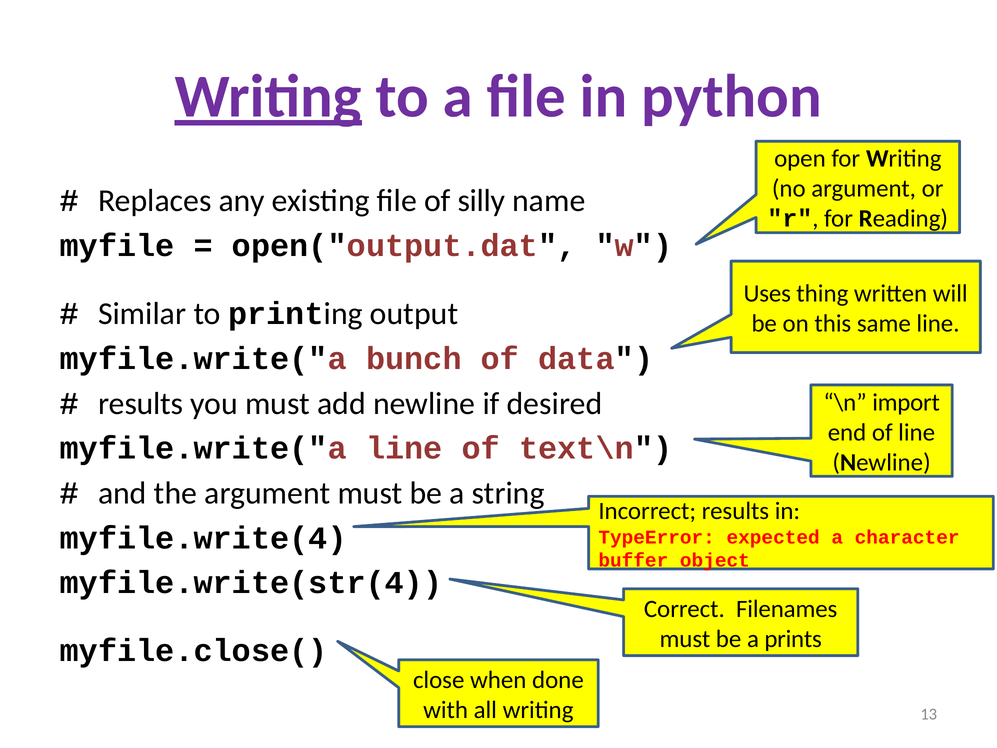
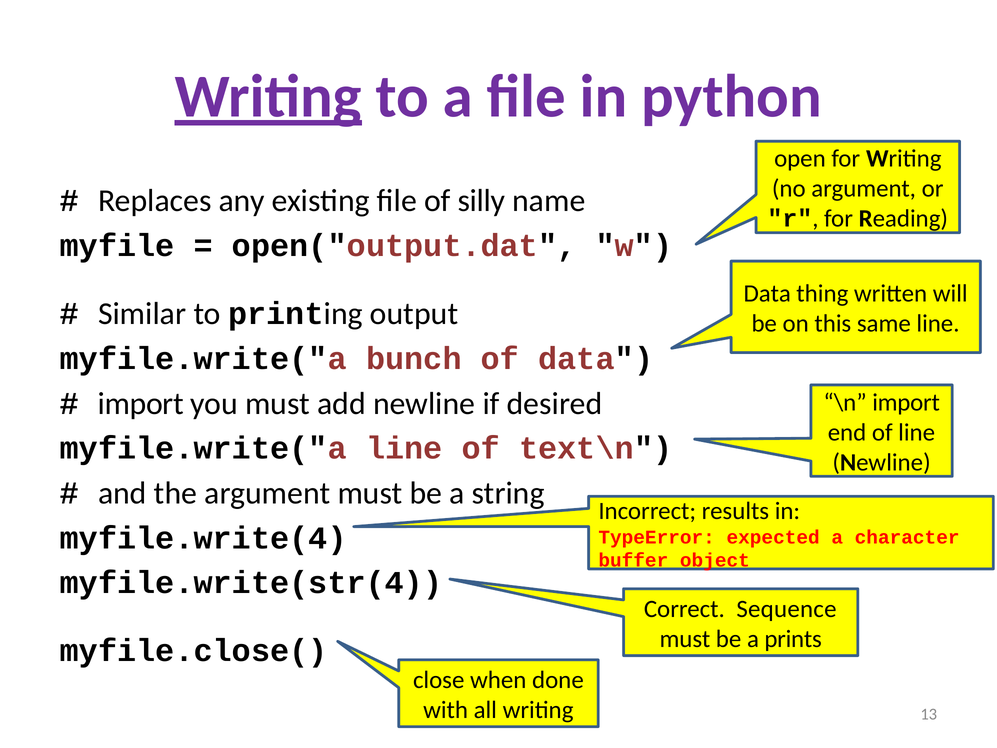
Uses: Uses -> Data (767, 294)
results: results -> import (141, 403)
Filenames: Filenames -> Sequence (786, 609)
